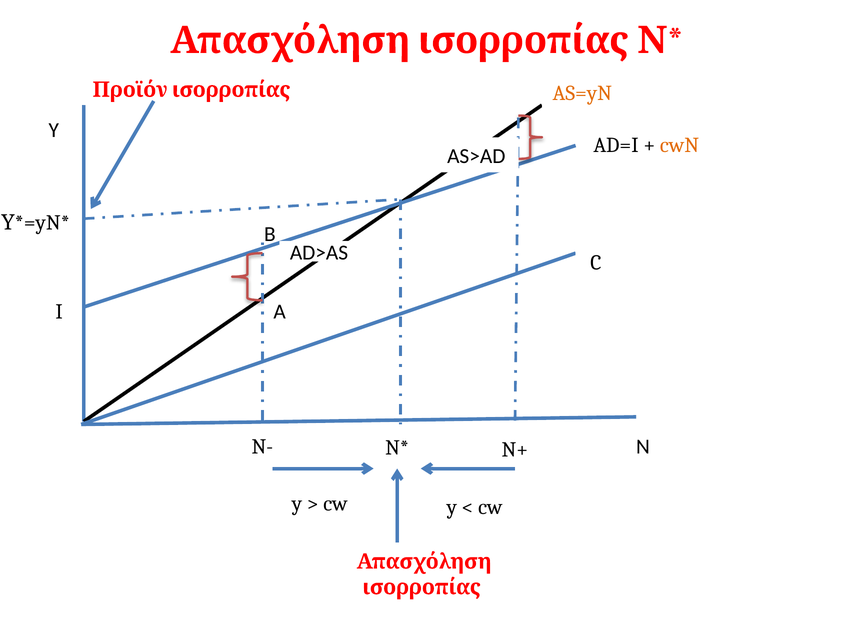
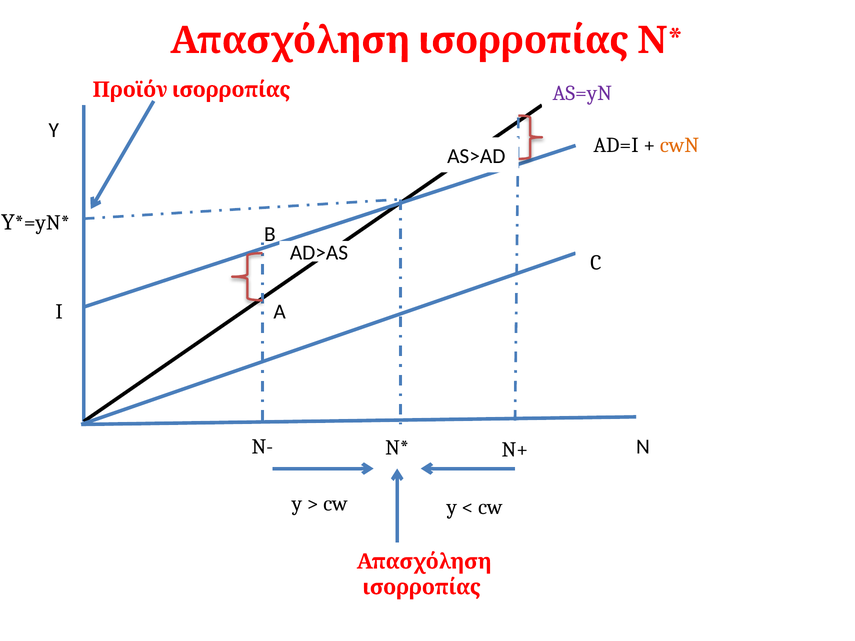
AS=yN colour: orange -> purple (582, 93)
